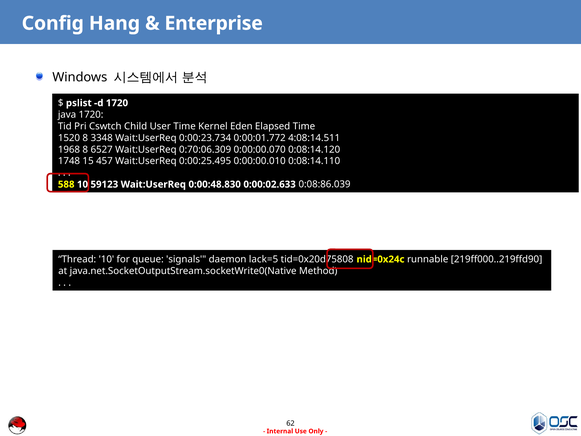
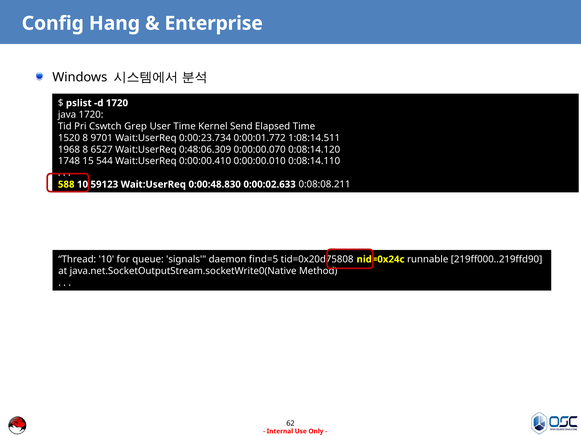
Child: Child -> Grep (136, 126)
Eden: Eden -> Send (241, 126)
3348: 3348 -> 9701 (102, 138)
4:08:14.511: 4:08:14.511 -> 1:08:14.511 (314, 138)
0:70:06.309: 0:70:06.309 -> 0:48:06.309 (205, 149)
457: 457 -> 544 (104, 161)
0:00:25.495: 0:00:25.495 -> 0:00:00.410 (205, 161)
0:08:86.039: 0:08:86.039 -> 0:08:08.211 (325, 184)
lack=5: lack=5 -> find=5 (264, 259)
